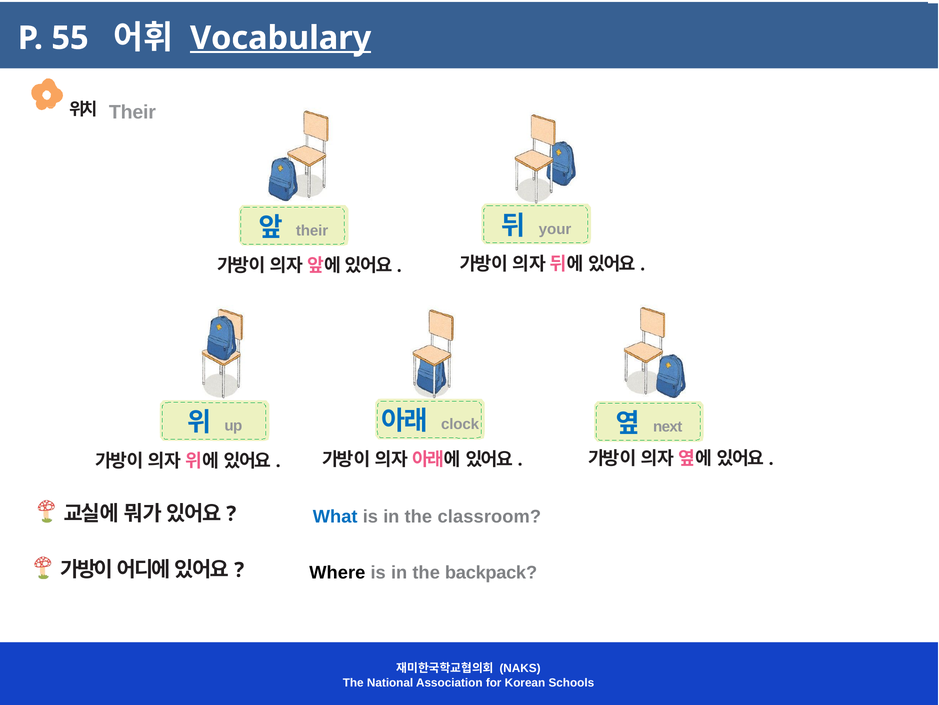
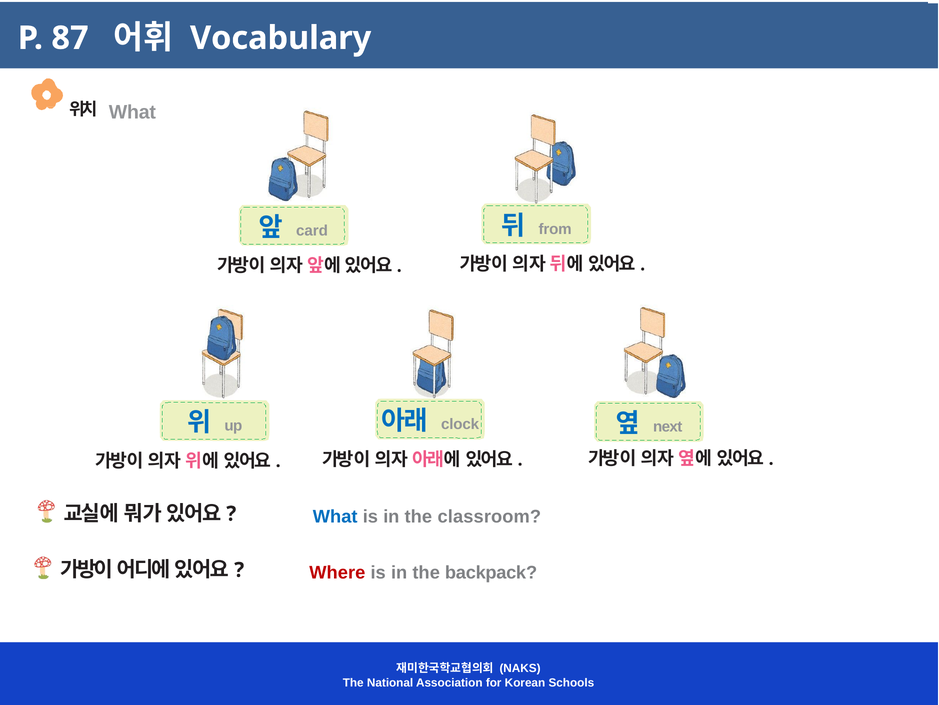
55: 55 -> 87 (70, 38)
Vocabulary underline: present -> none (281, 38)
Their: Their -> What (132, 112)
your: your -> from (555, 229)
their: their -> card (312, 230)
Where colour: black -> red (337, 572)
